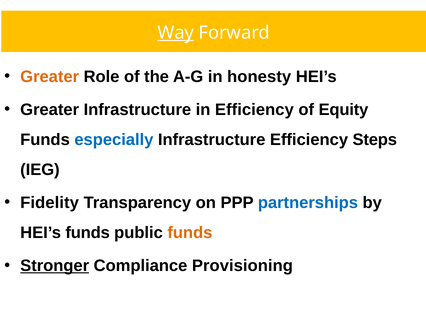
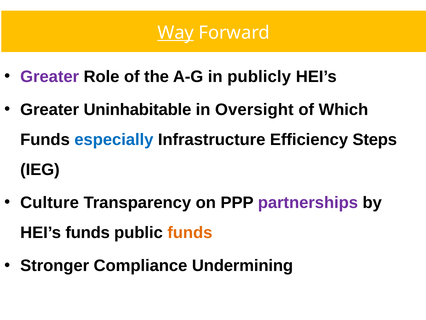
Greater colour: orange -> purple (50, 76)
honesty: honesty -> publicly (259, 76)
Greater Infrastructure: Infrastructure -> Uninhabitable (137, 110)
in Efficiency: Efficiency -> Oversight (254, 110)
Equity: Equity -> Which (343, 110)
Fidelity: Fidelity -> Culture (50, 202)
partnerships colour: blue -> purple (308, 202)
Stronger underline: present -> none (55, 265)
Provisioning: Provisioning -> Undermining (243, 265)
